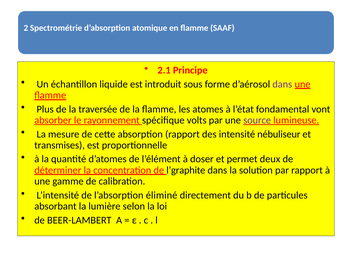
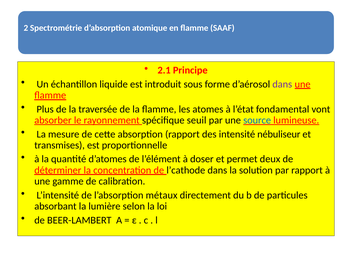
volts: volts -> seuil (197, 120)
source colour: purple -> blue (257, 120)
l’graphite: l’graphite -> l’cathode (186, 170)
éliminé: éliminé -> métaux (162, 195)
